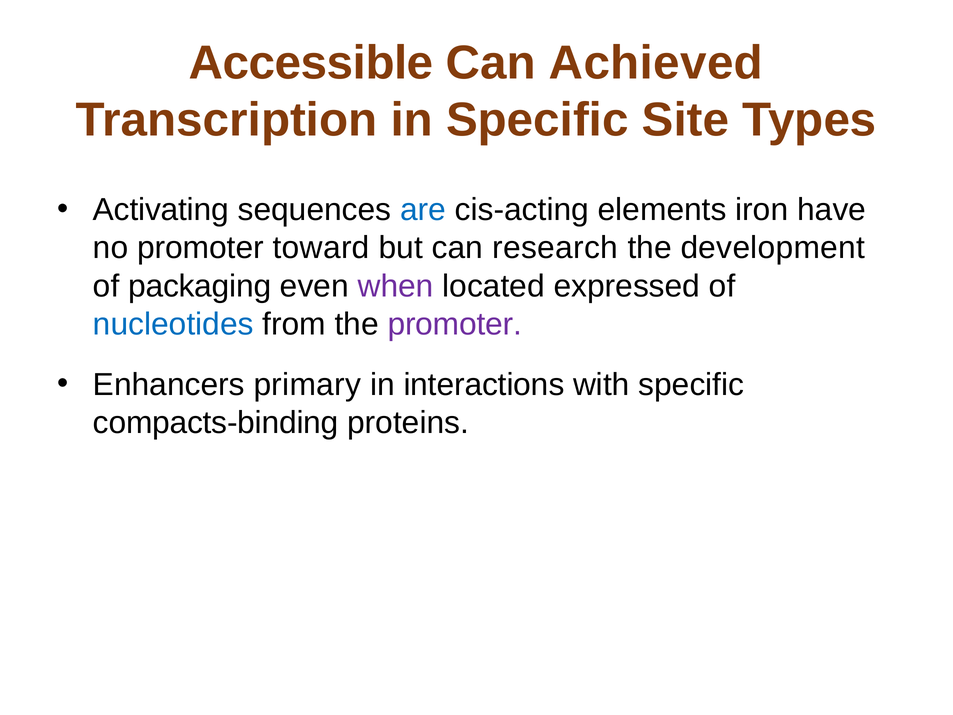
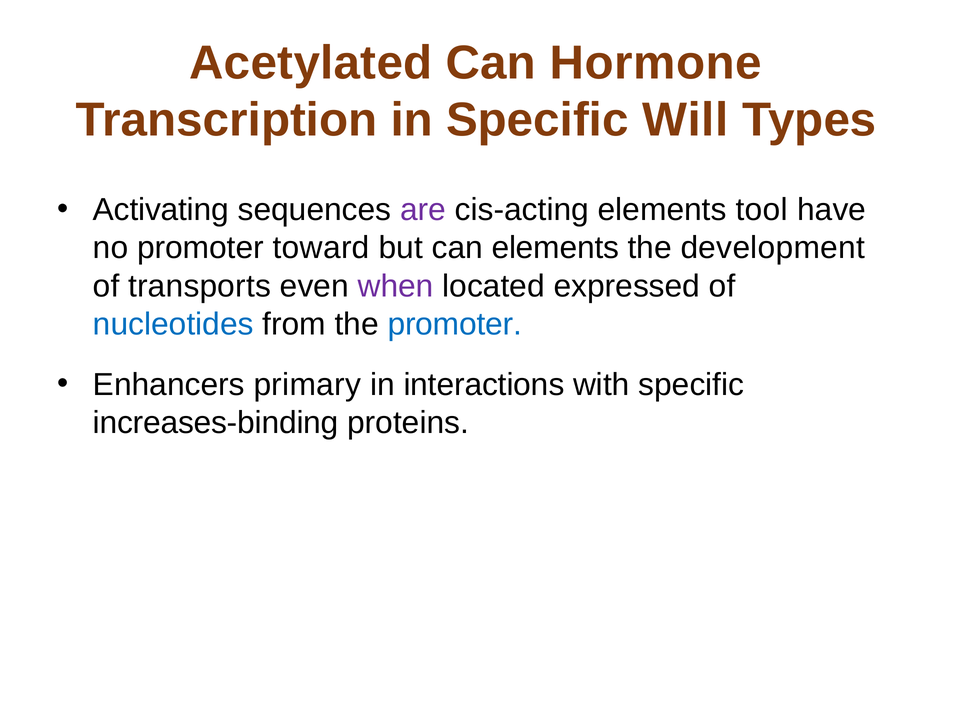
Accessible: Accessible -> Acetylated (311, 63)
Achieved: Achieved -> Hormone (656, 63)
Site: Site -> Will (685, 120)
are colour: blue -> purple (423, 210)
iron: iron -> tool (762, 210)
can research: research -> elements (555, 248)
packaging: packaging -> transports (200, 286)
promoter colour: purple -> blue (455, 324)
compacts-binding: compacts-binding -> increases-binding (216, 423)
